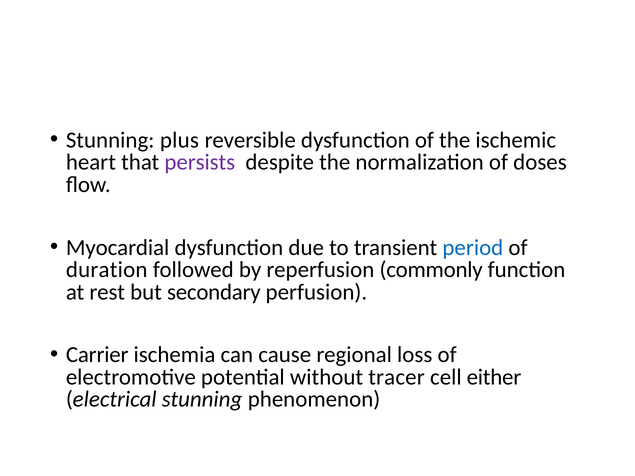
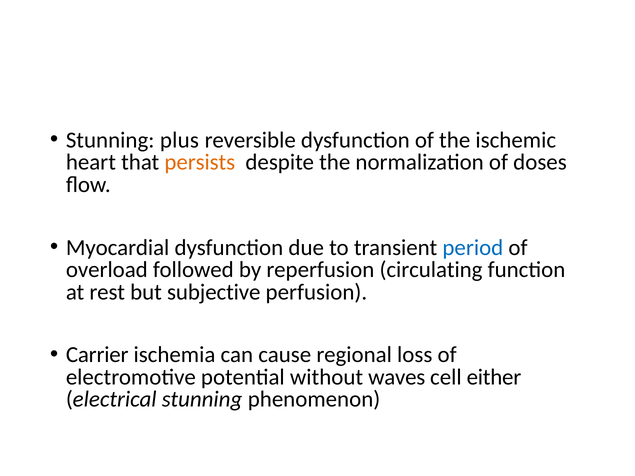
persists colour: purple -> orange (200, 162)
duration: duration -> overload (107, 270)
commonly: commonly -> circulating (431, 270)
secondary: secondary -> subjective (214, 292)
tracer: tracer -> waves (397, 377)
